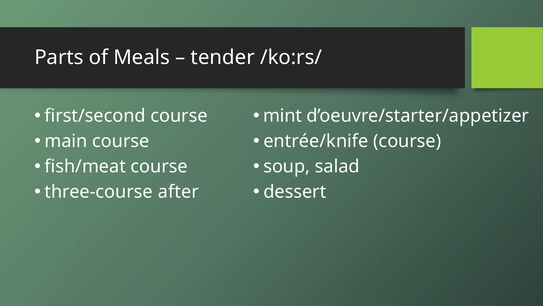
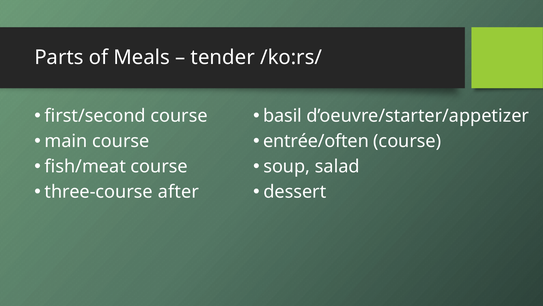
mint: mint -> basil (283, 116)
entrée/knife: entrée/knife -> entrée/often (316, 141)
